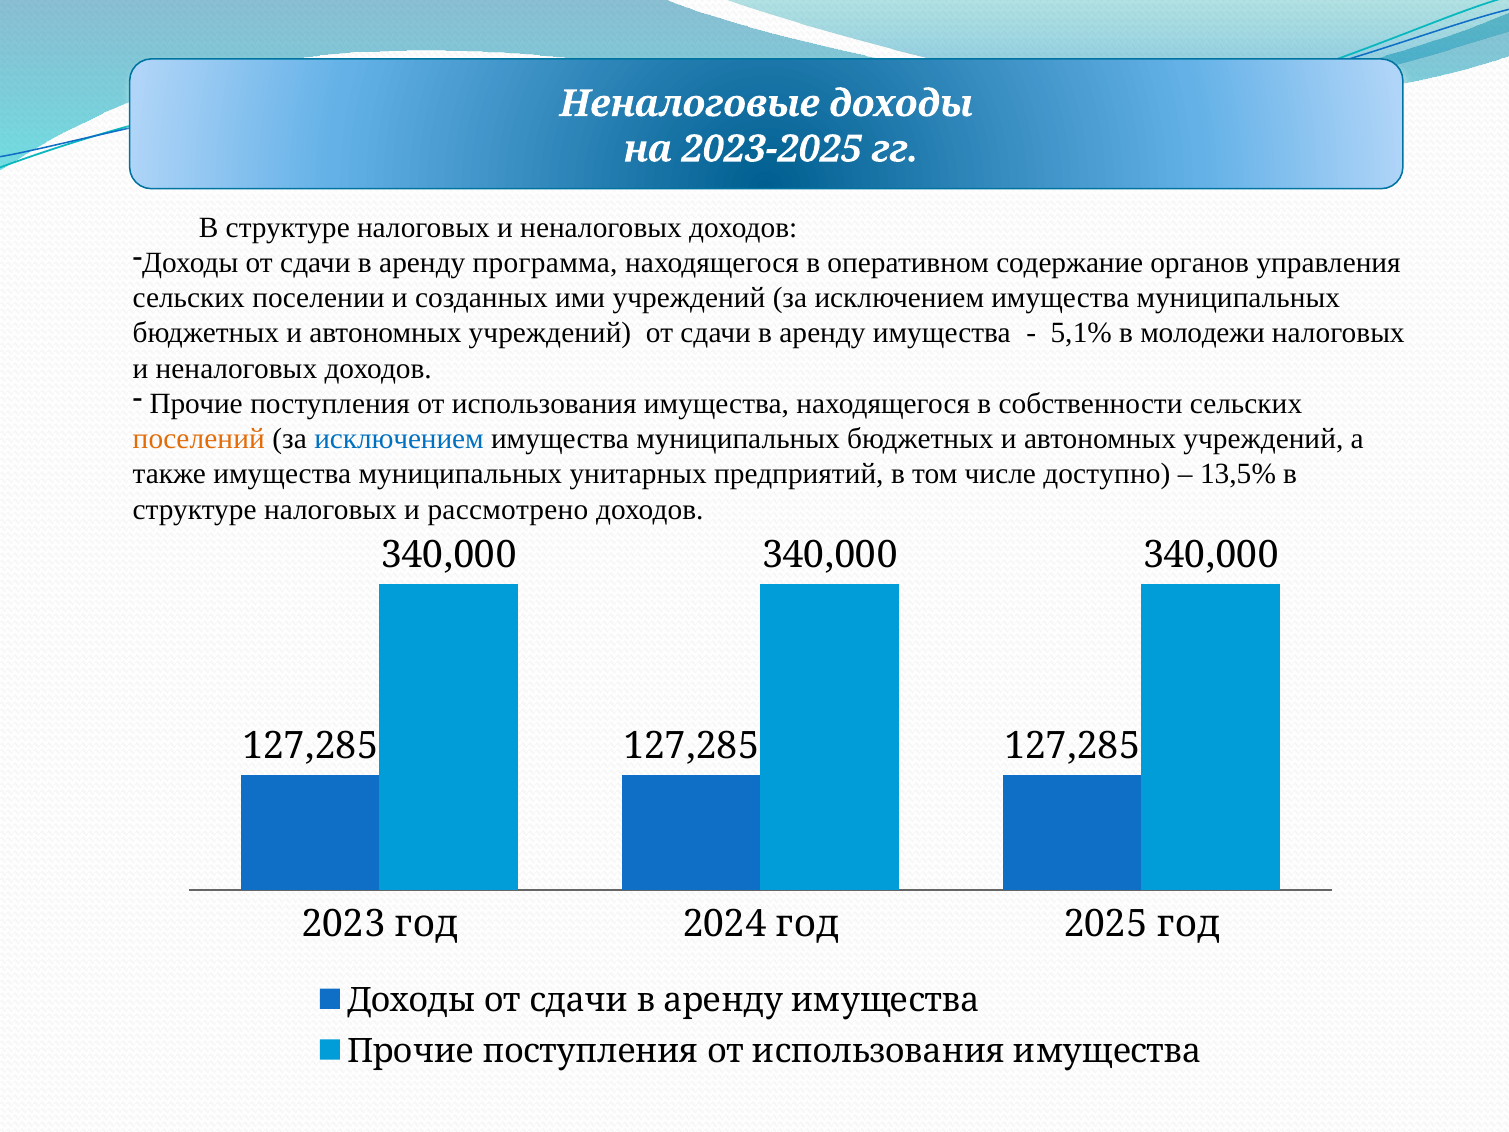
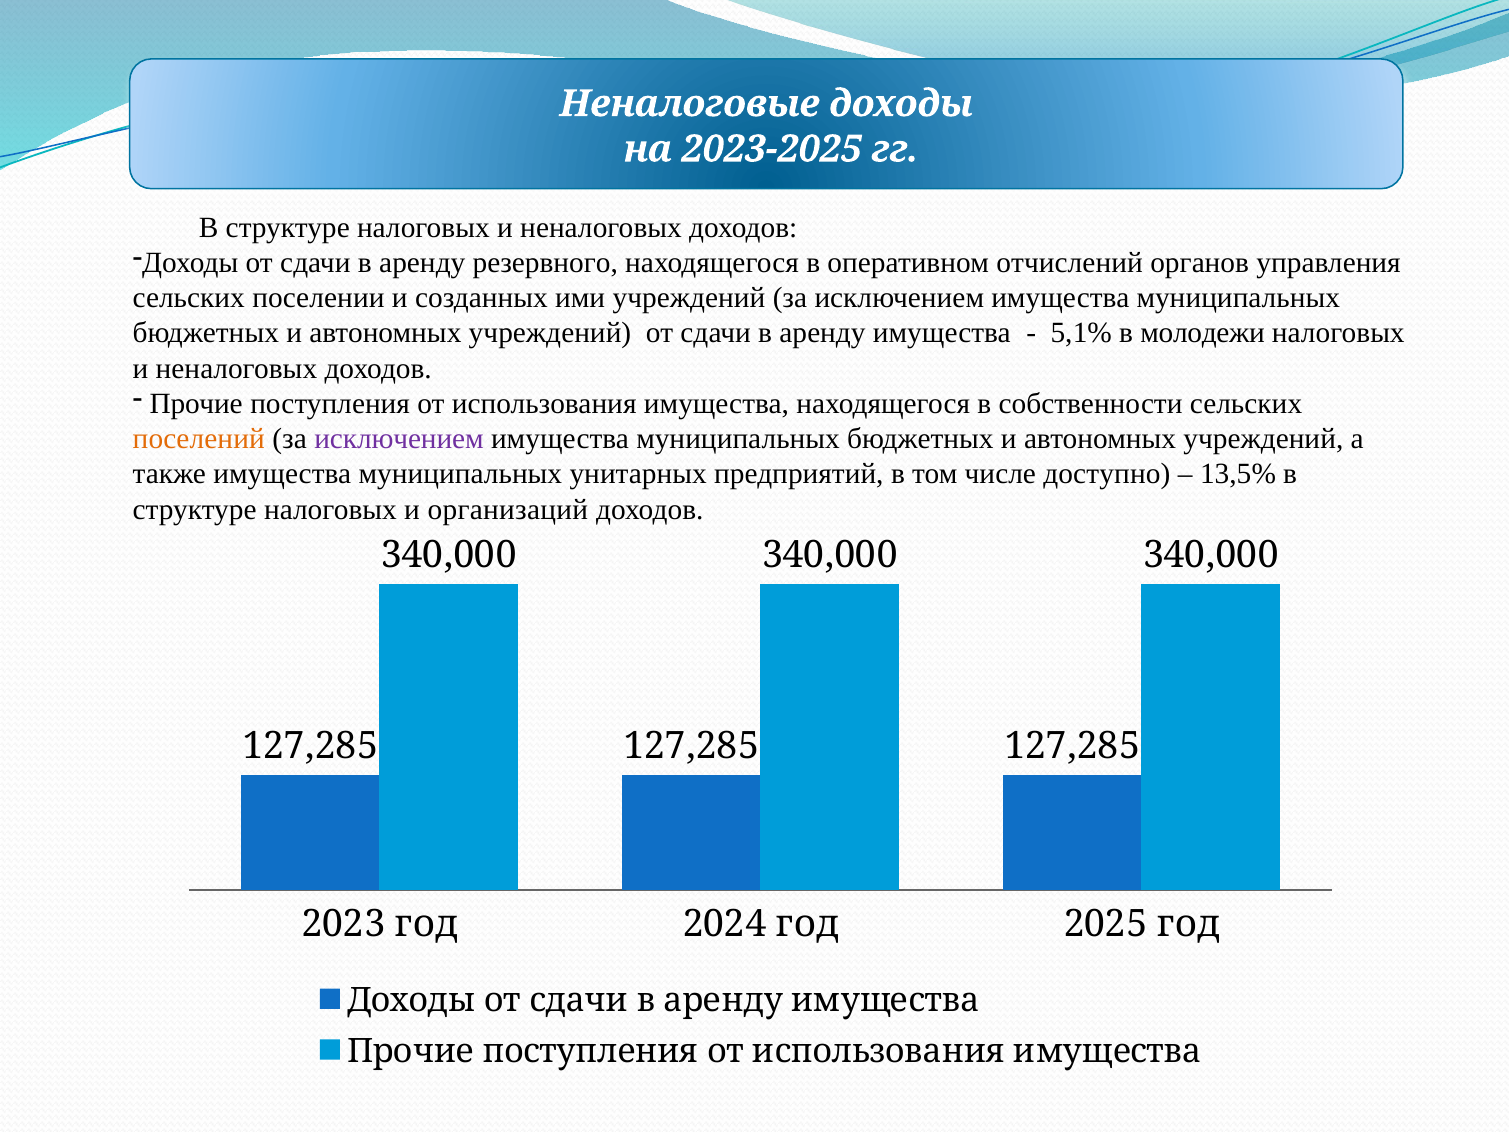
программа: программа -> резервного (545, 263)
содержание: содержание -> отчислений (1070, 263)
исключением colour: blue -> purple (399, 439)
рассмотрено: рассмотрено -> организаций (508, 509)
